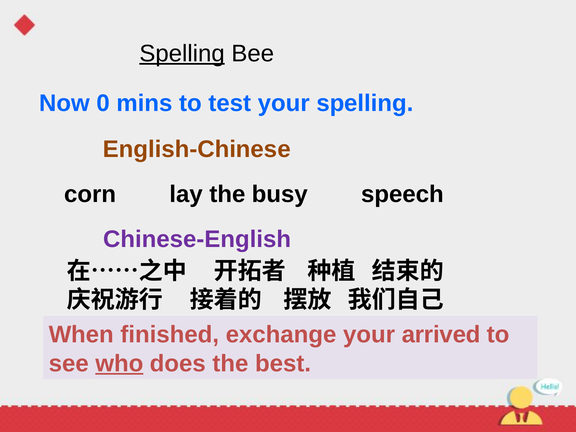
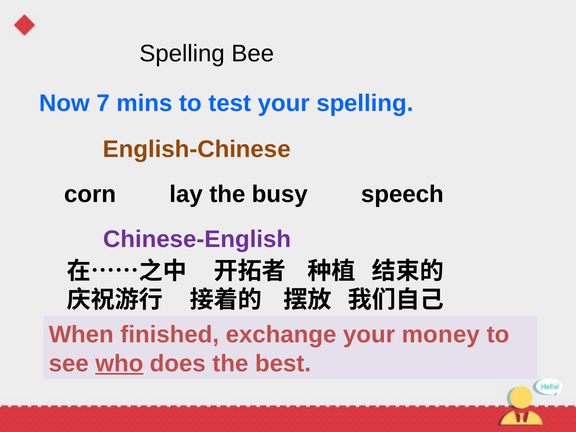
Spelling underline: present -> none (182, 53)
0: 0 -> 7 (103, 103)
arrived: arrived -> money (441, 335)
